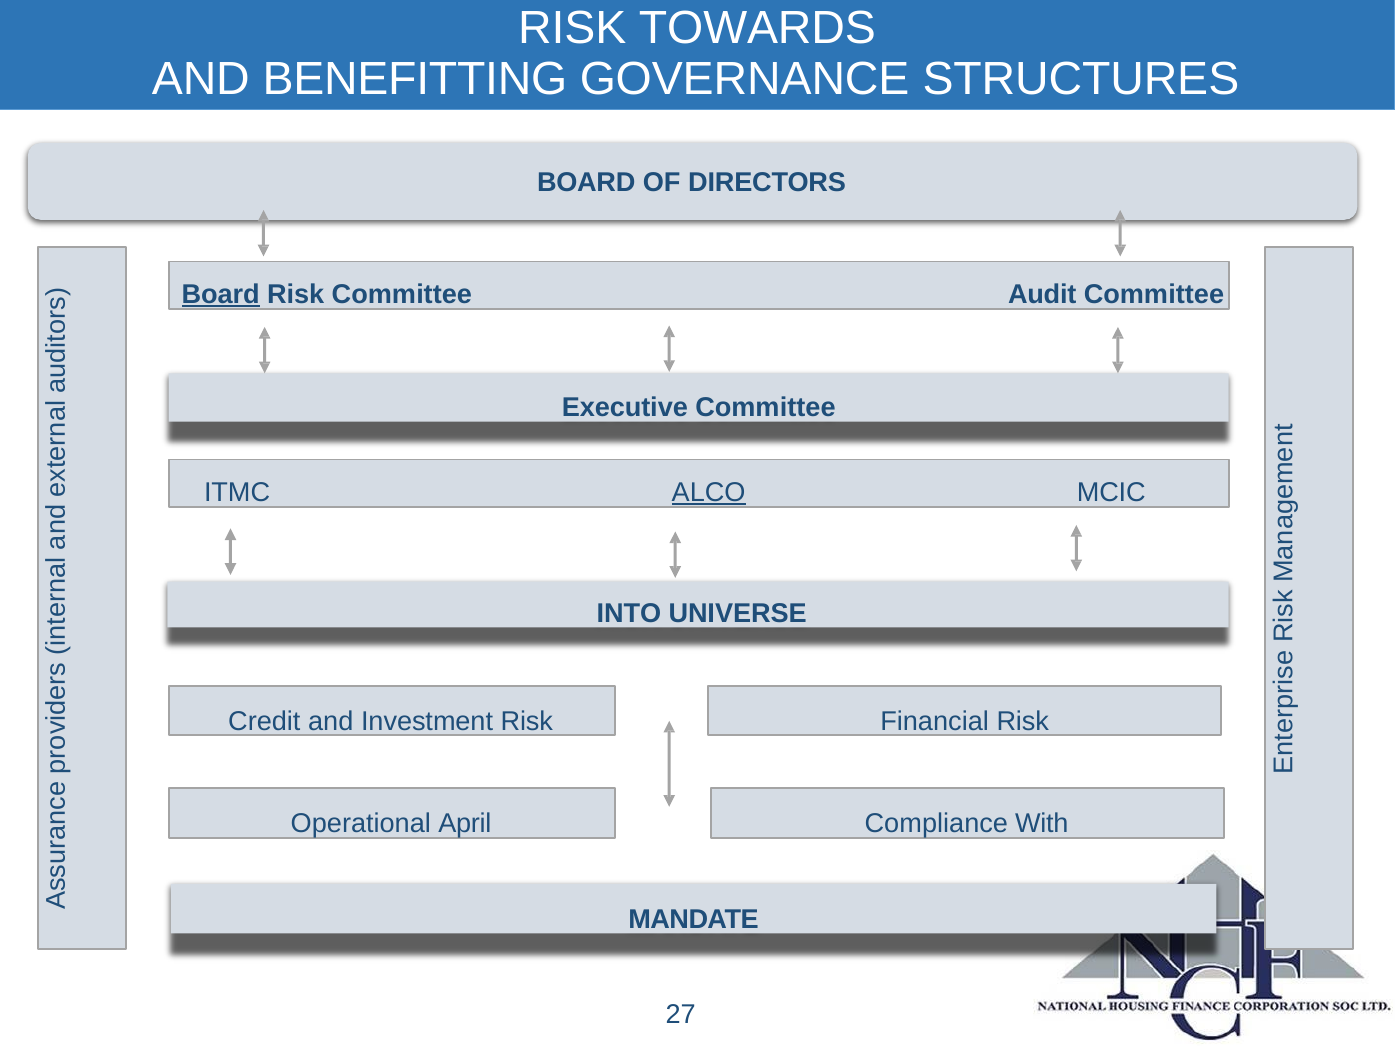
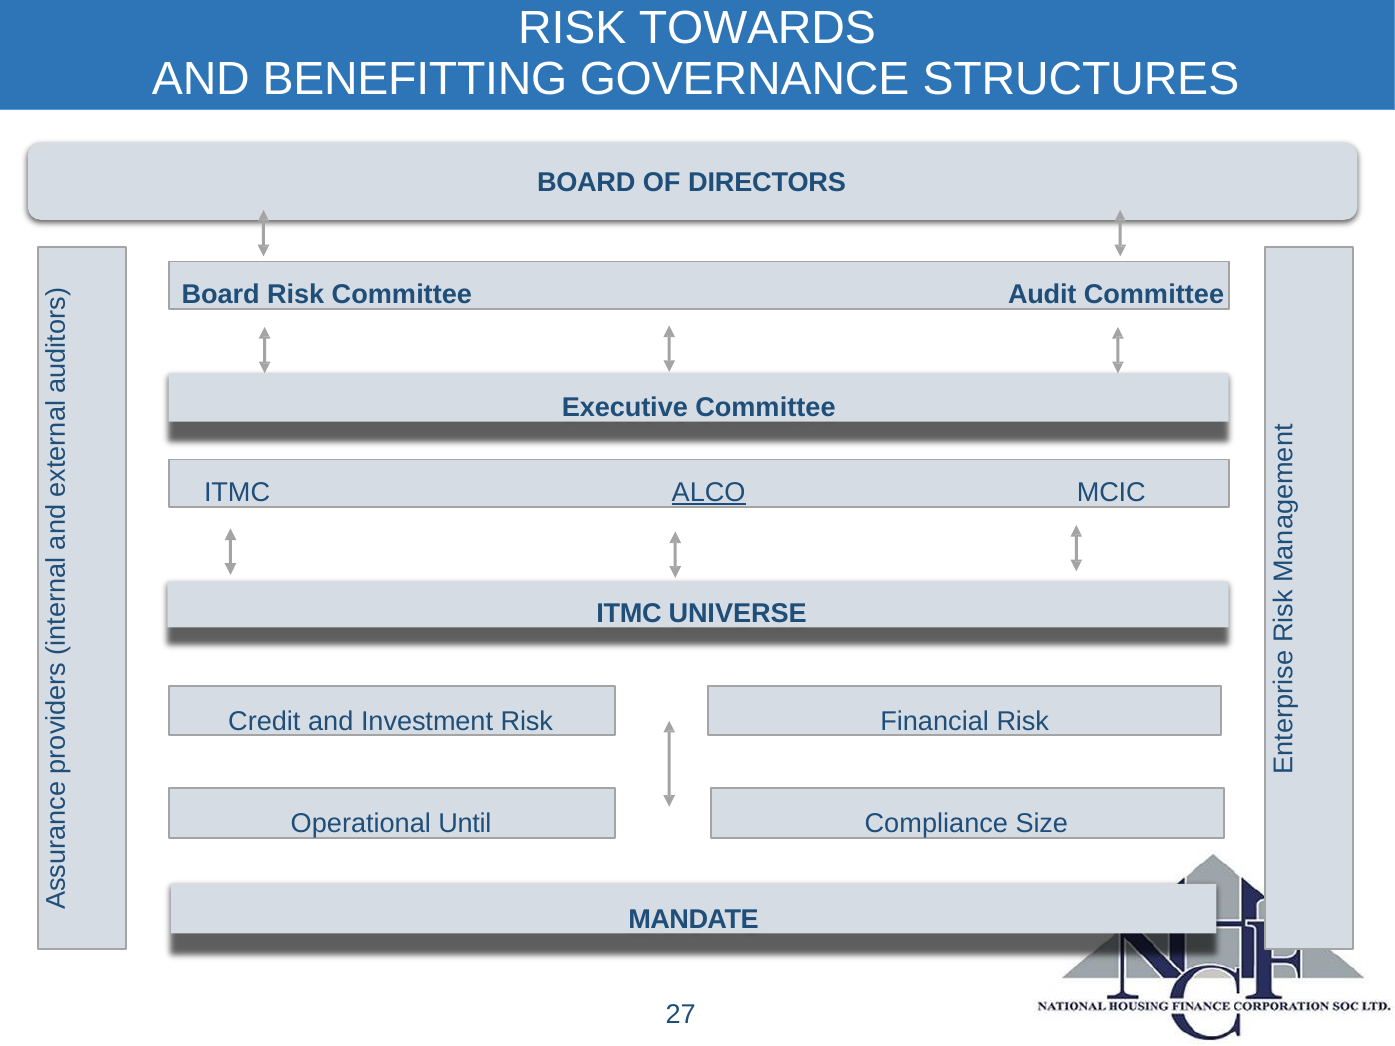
Board underline: present -> none (221, 295)
INTO: INTO -> ITMC (629, 613)
April: April -> Until (465, 823)
With: With -> Size (1042, 823)
